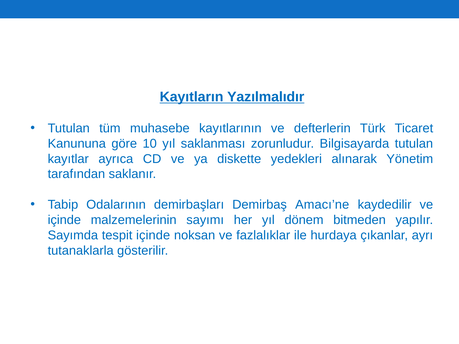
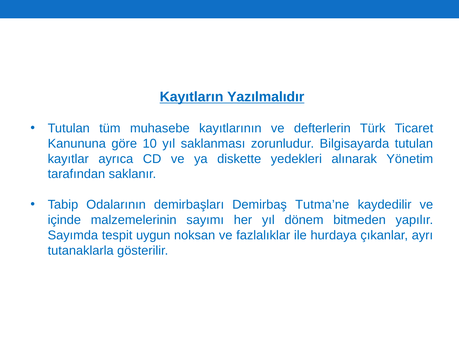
Amacı’ne: Amacı’ne -> Tutma’ne (322, 205)
tespit içinde: içinde -> uygun (153, 235)
